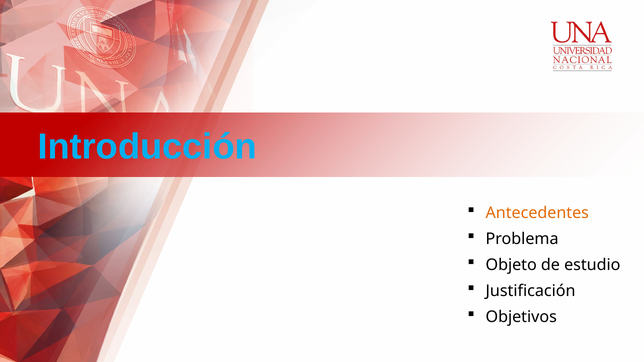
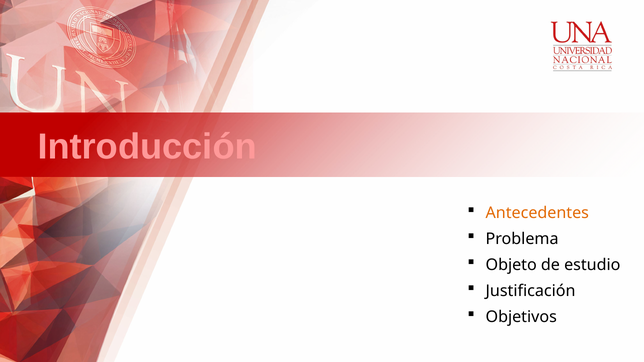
Introducción colour: light blue -> pink (147, 147)
